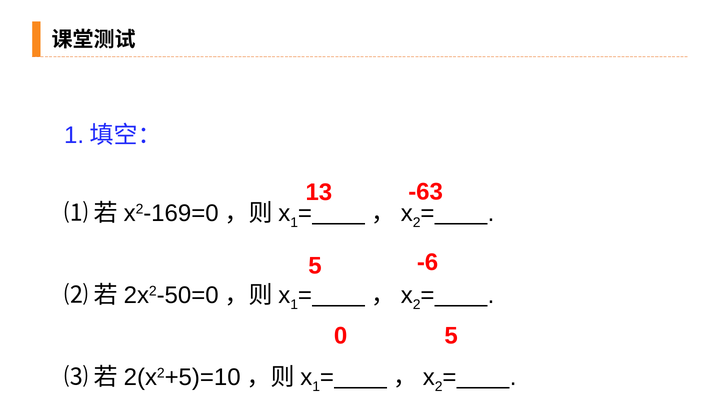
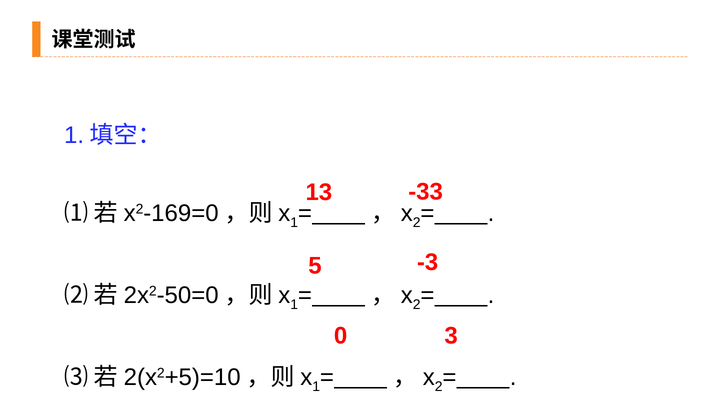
-63: -63 -> -33 (426, 192)
-6: -6 -> -3 (428, 263)
0 5: 5 -> 3 (451, 336)
